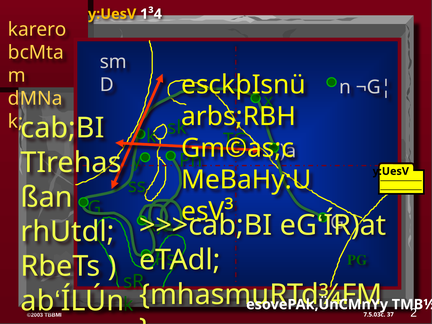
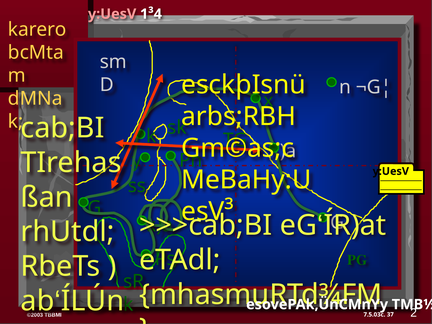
y:UesV colour: yellow -> pink (112, 14)
